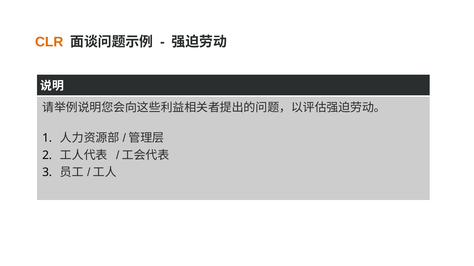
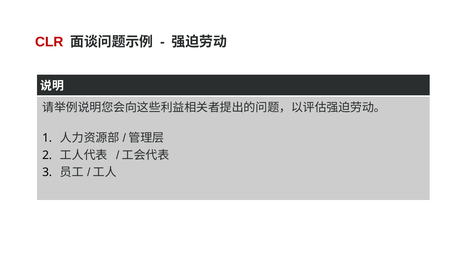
CLR colour: orange -> red (49, 42)
